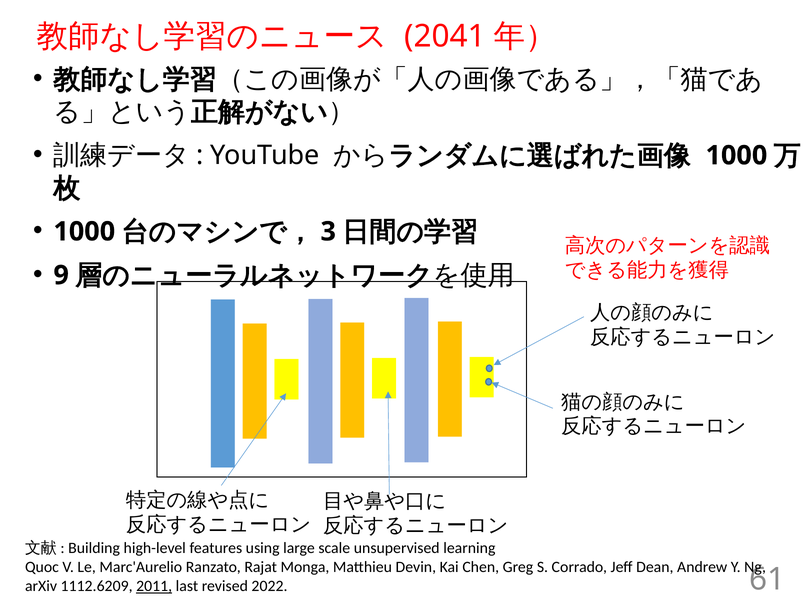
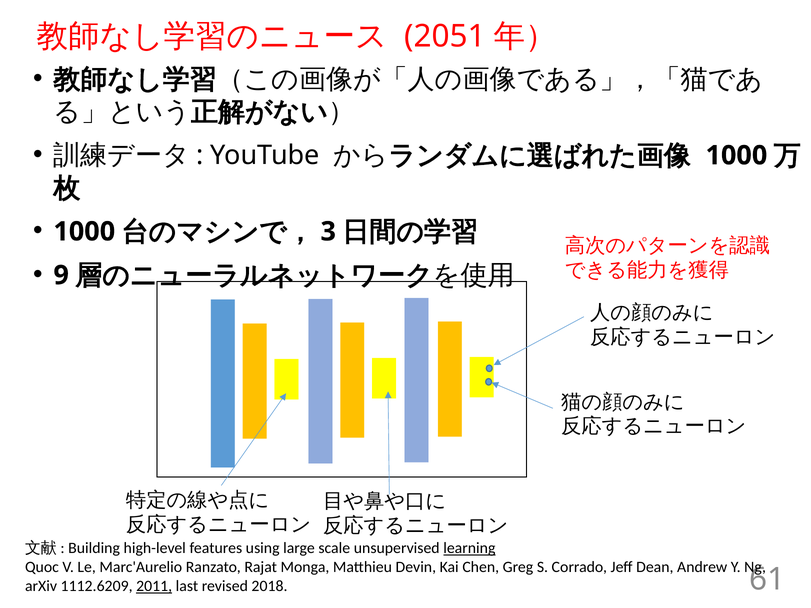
2041: 2041 -> 2051 (445, 36)
learning underline: none -> present (469, 549)
2022: 2022 -> 2018 (269, 586)
